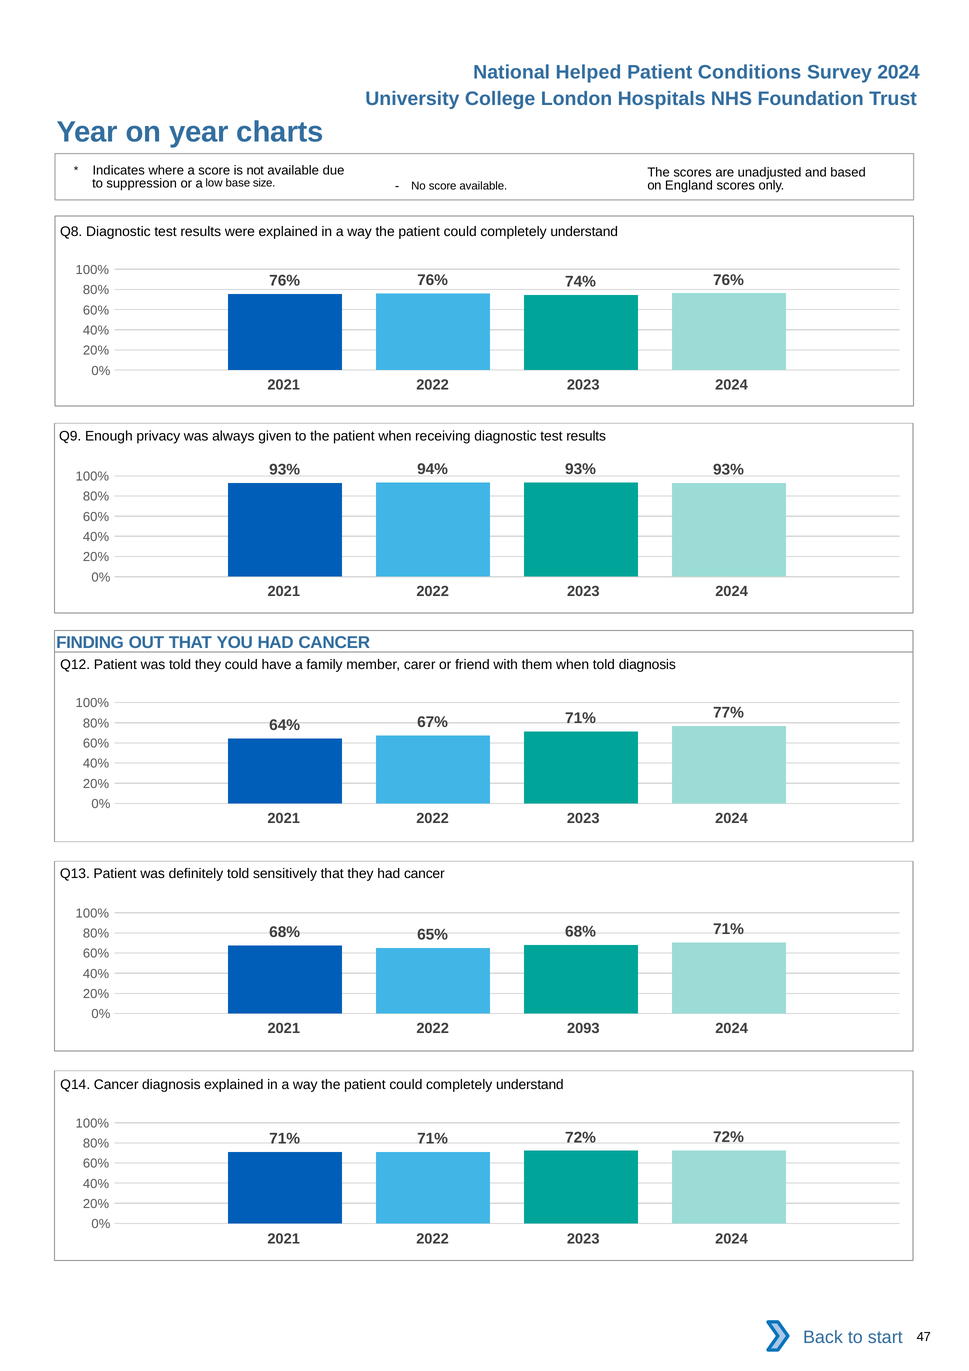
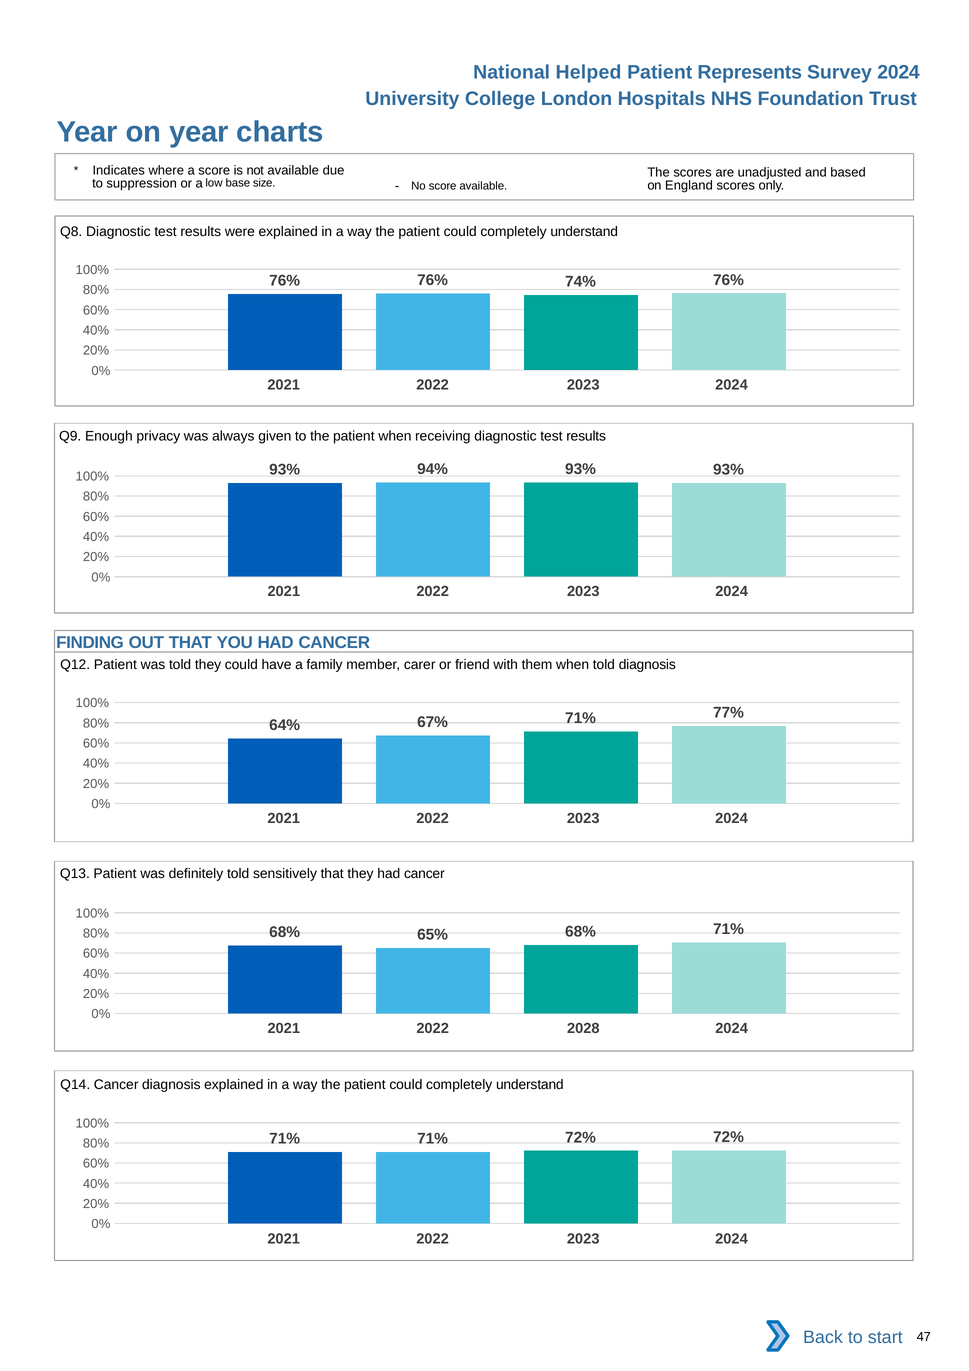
Conditions: Conditions -> Represents (750, 72)
2093: 2093 -> 2028 (583, 1028)
